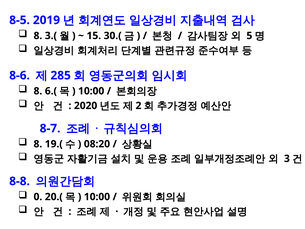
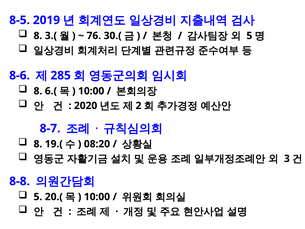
15: 15 -> 76 (94, 36)
0: 0 -> 5 (38, 197)
